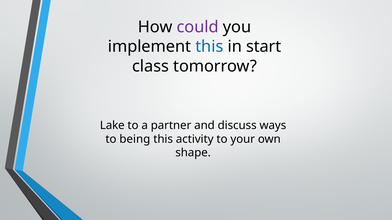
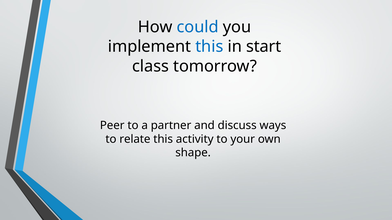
could colour: purple -> blue (198, 27)
Lake: Lake -> Peer (112, 126)
being: being -> relate (135, 139)
